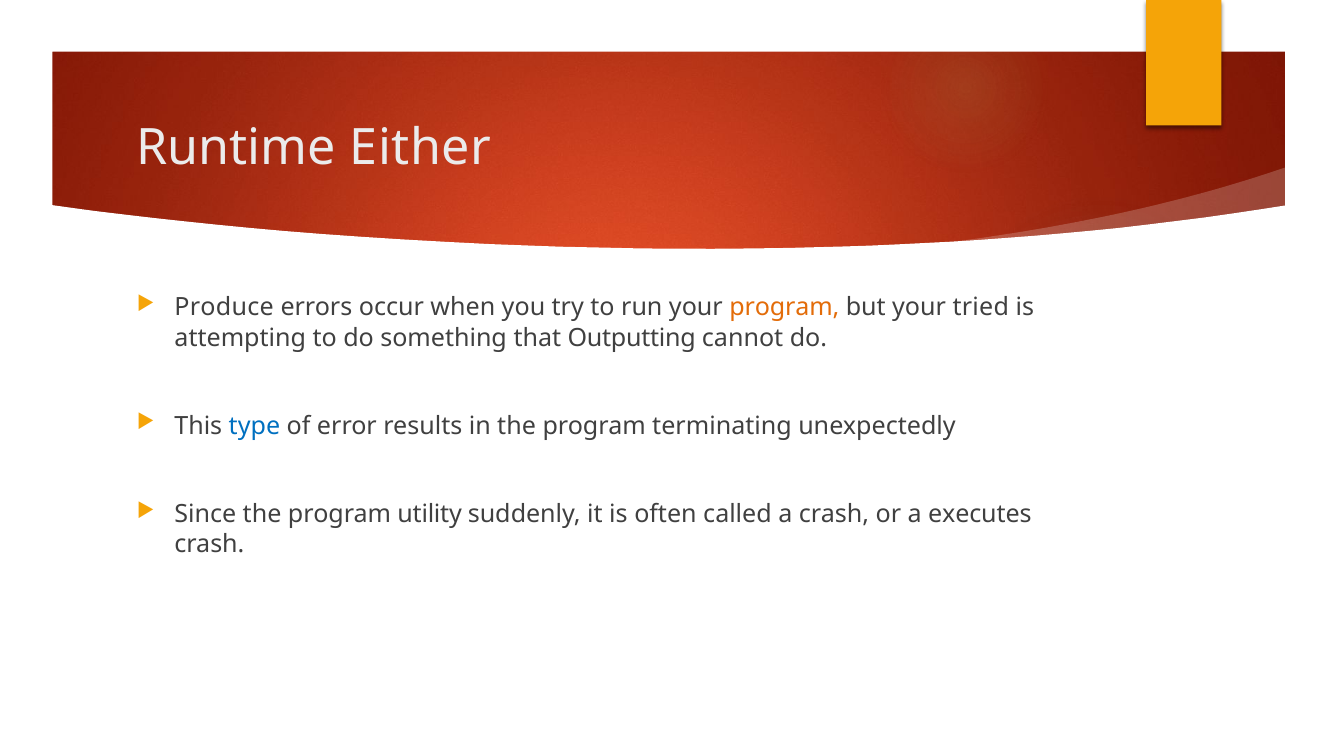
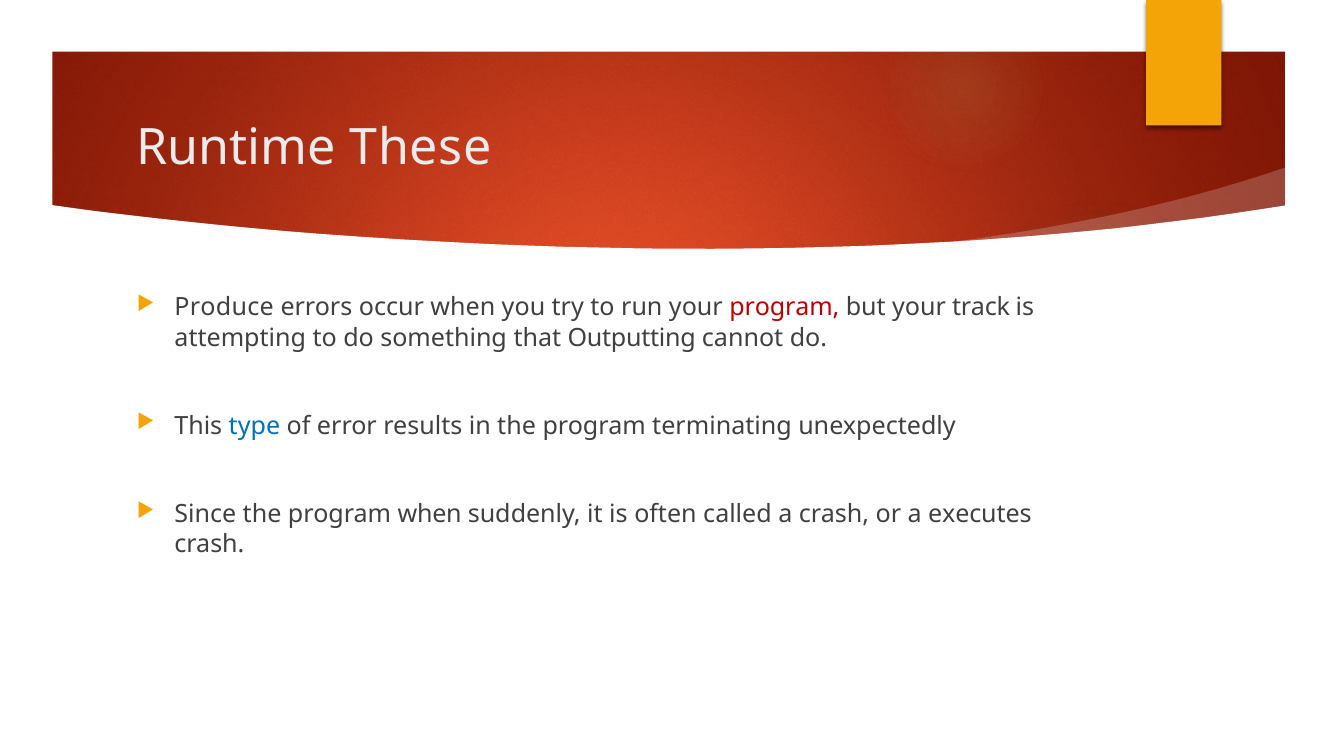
Either: Either -> These (421, 147)
program colour: orange -> red (784, 308)
tried: tried -> track (981, 308)
program utility: utility -> when (430, 514)
